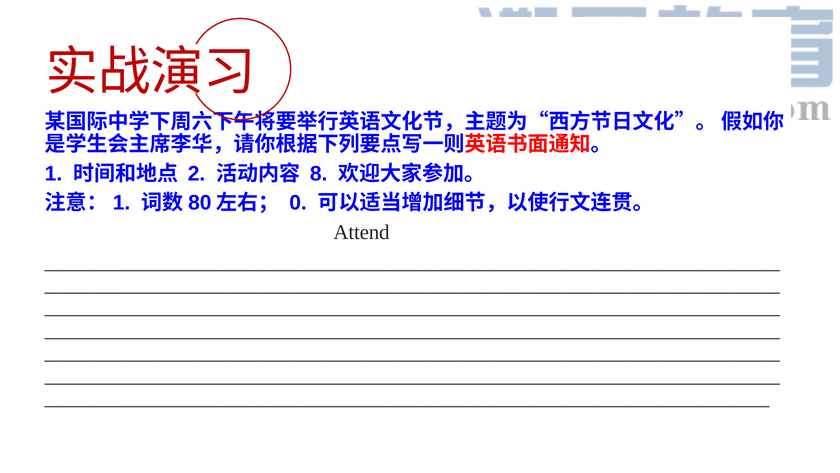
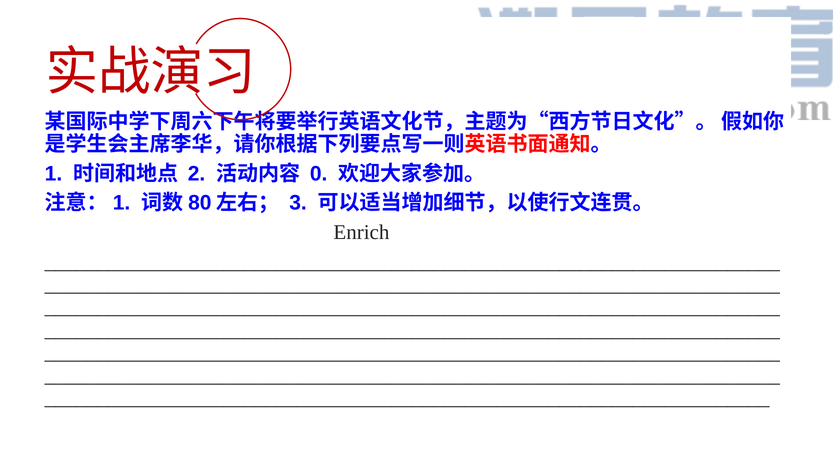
8: 8 -> 0 (319, 174)
0: 0 -> 3 (298, 203)
Attend: Attend -> Enrich (361, 232)
